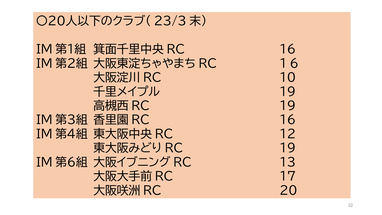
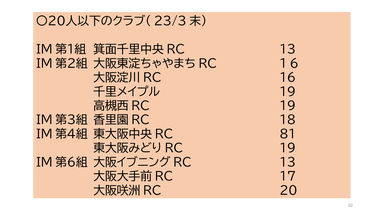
16: 16 -> 13 (288, 50)
10: 10 -> 16 (288, 78)
16: 16 -> 18 (288, 120)
12: 12 -> 81 (288, 134)
